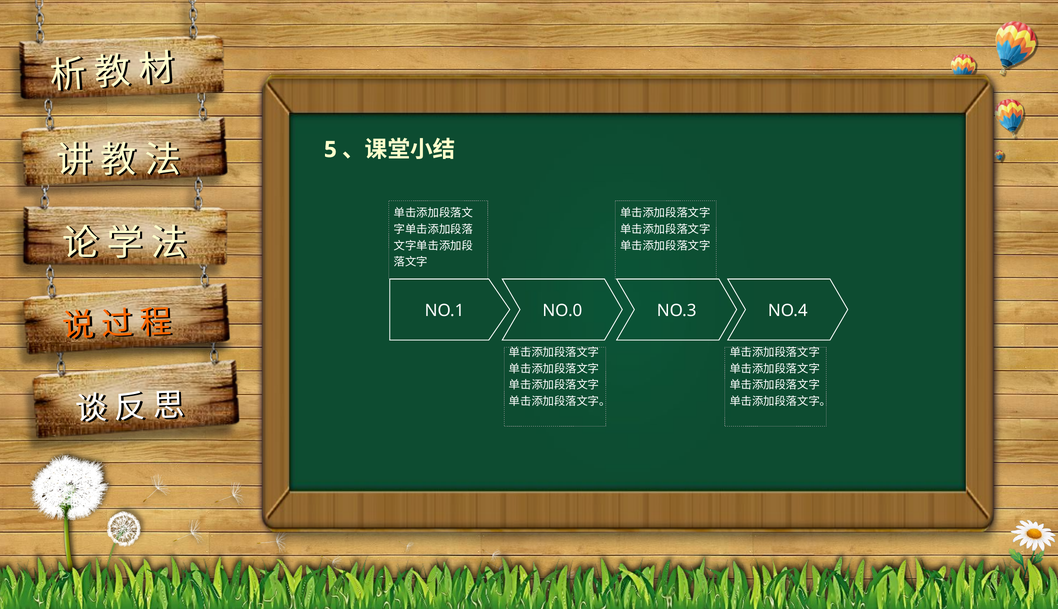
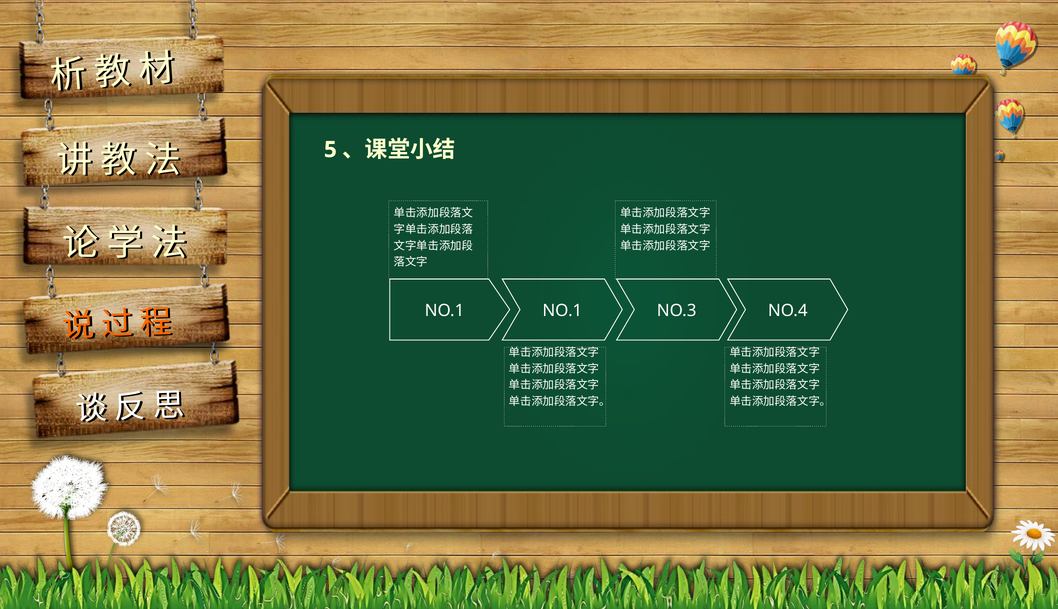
NO.0: NO.0 -> NO.1 (562, 311)
